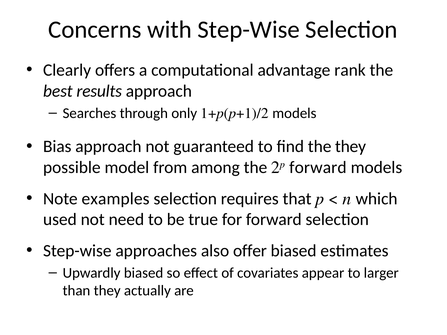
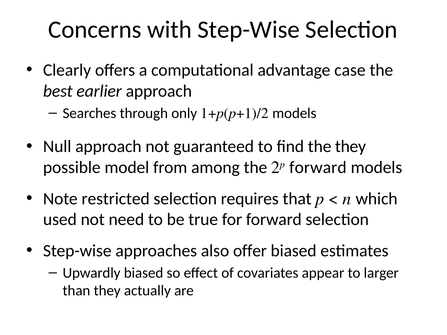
rank: rank -> case (350, 70)
results: results -> earlier (99, 91)
Bias: Bias -> Null (57, 147)
examples: examples -> restricted (116, 199)
